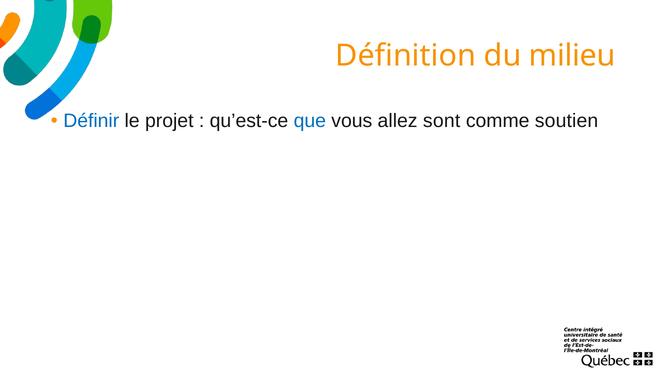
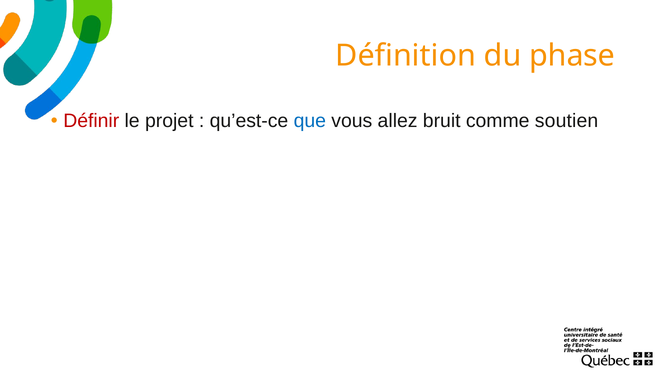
milieu: milieu -> phase (572, 56)
Définir colour: blue -> red (91, 121)
sont: sont -> bruit (442, 121)
